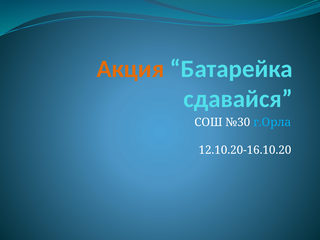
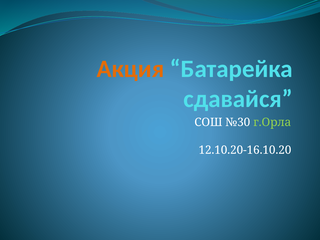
г.Орла colour: light blue -> light green (272, 122)
